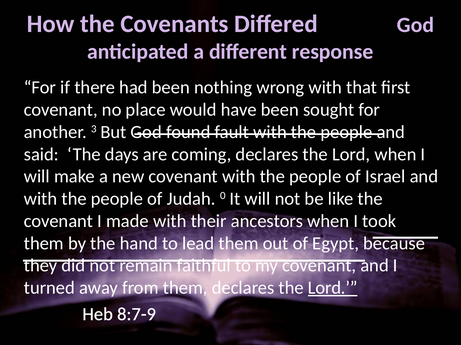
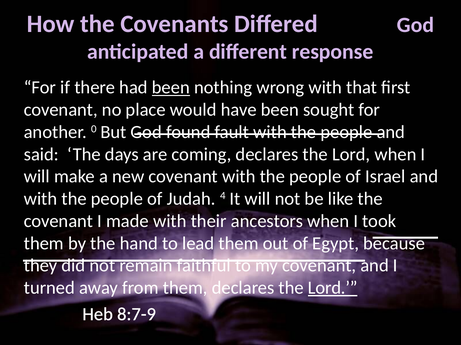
been underline: none -> present (171, 88)
3: 3 -> 0 (94, 129)
0: 0 -> 4 (223, 196)
